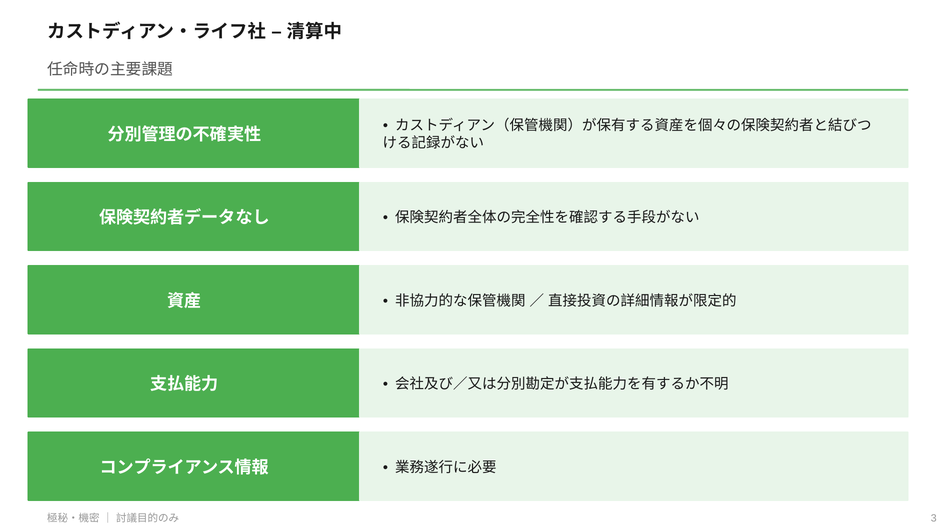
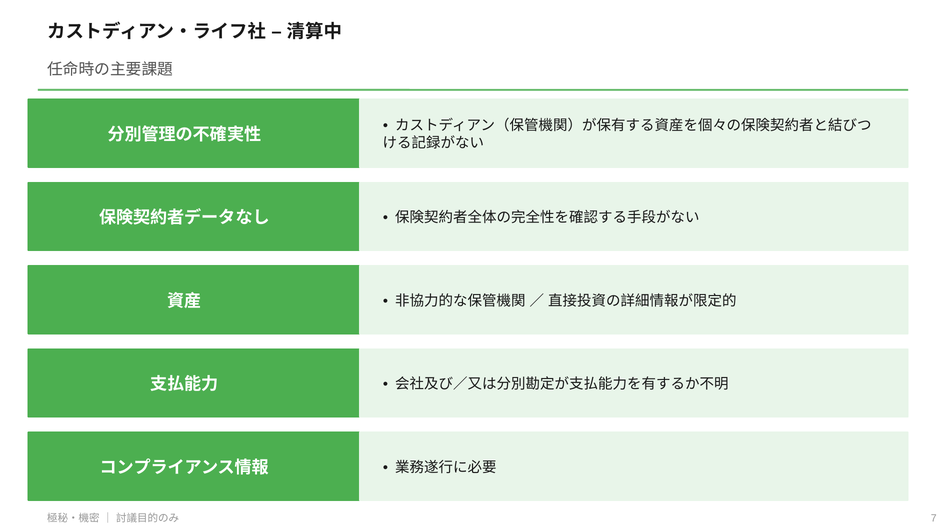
3: 3 -> 7 (934, 519)
